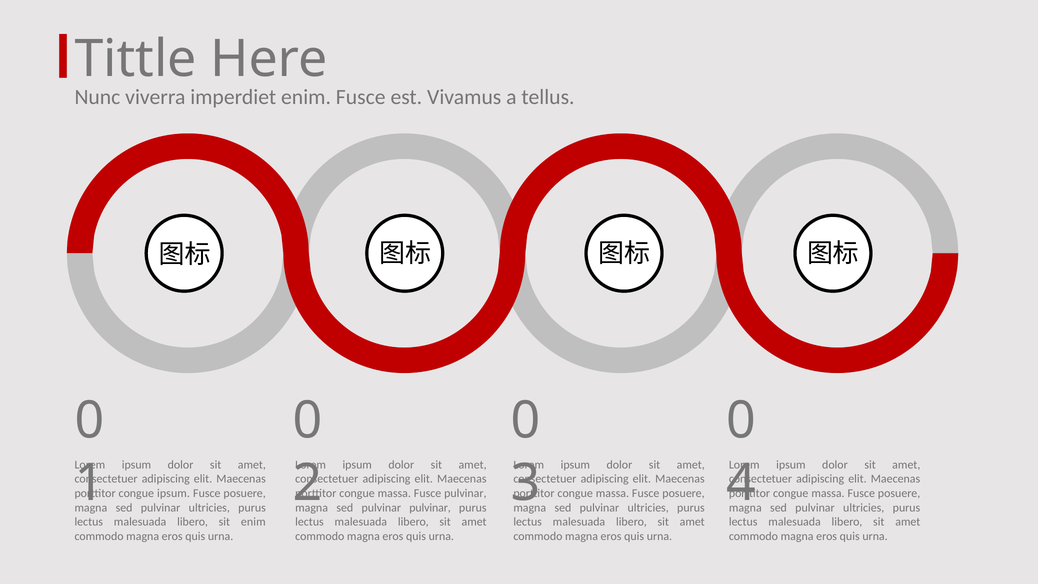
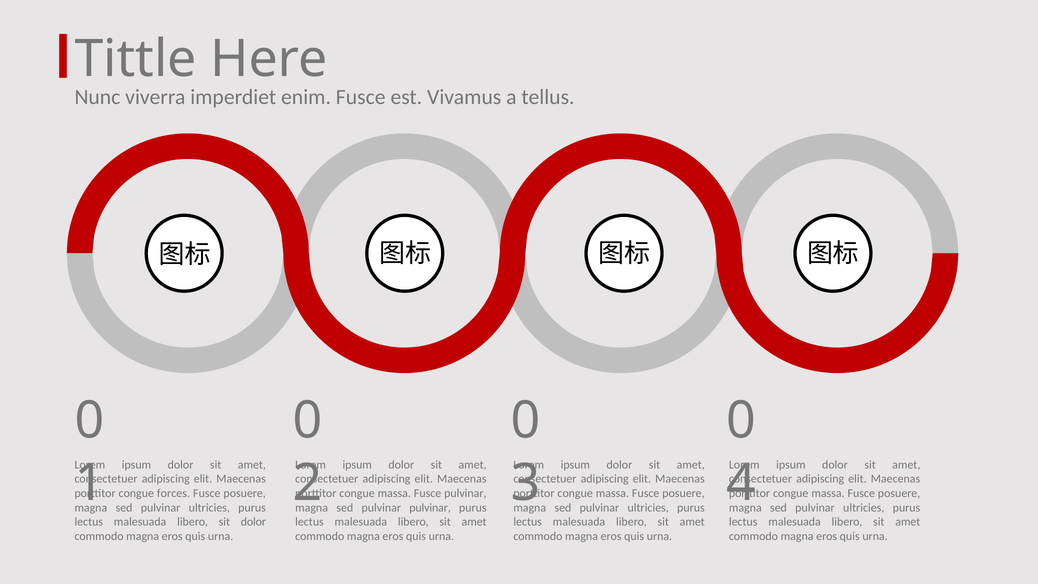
congue ipsum: ipsum -> forces (174, 493)
sit enim: enim -> dolor (253, 522)
